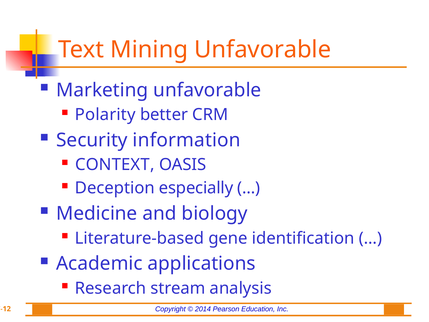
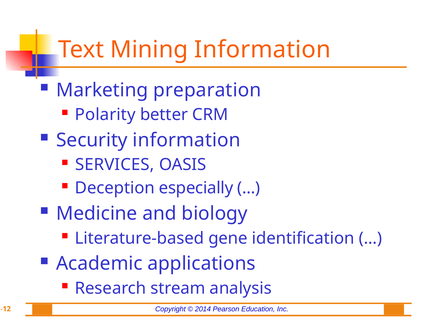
Mining Unfavorable: Unfavorable -> Information (263, 50)
Marketing unfavorable: unfavorable -> preparation (207, 90)
CONTEXT: CONTEXT -> SERVICES (115, 165)
